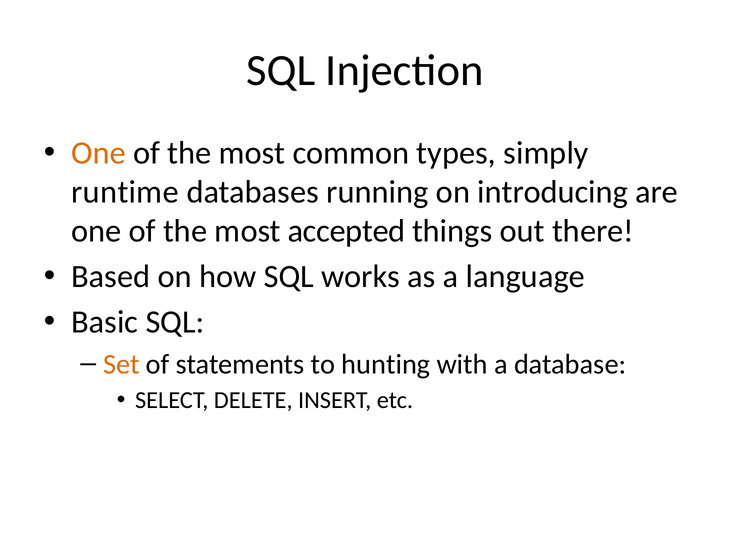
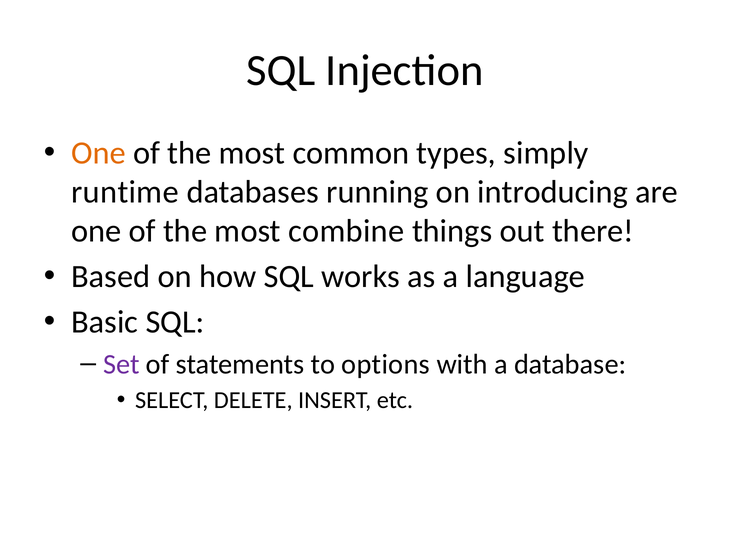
accepted: accepted -> combine (346, 231)
Set colour: orange -> purple (121, 364)
hunting: hunting -> options (386, 364)
